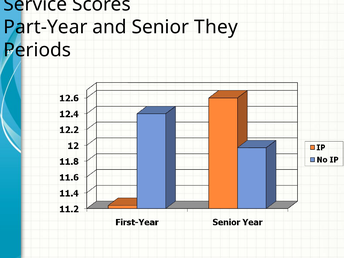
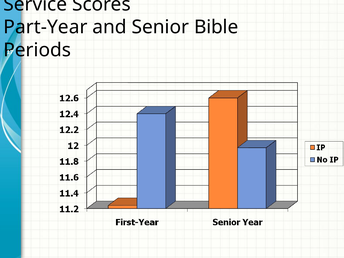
They: They -> Bible (216, 27)
